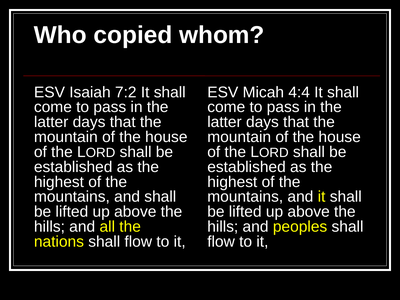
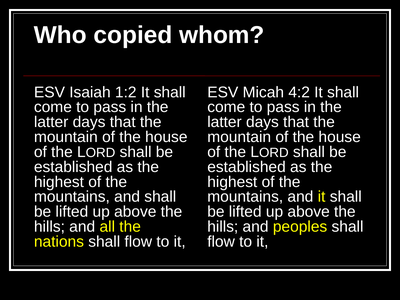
7:2: 7:2 -> 1:2 (126, 92)
4:4: 4:4 -> 4:2 (299, 92)
